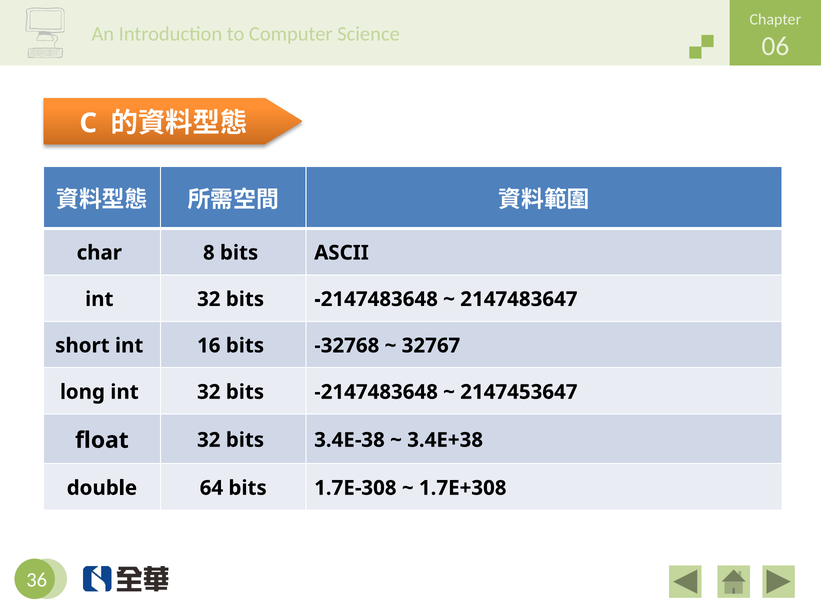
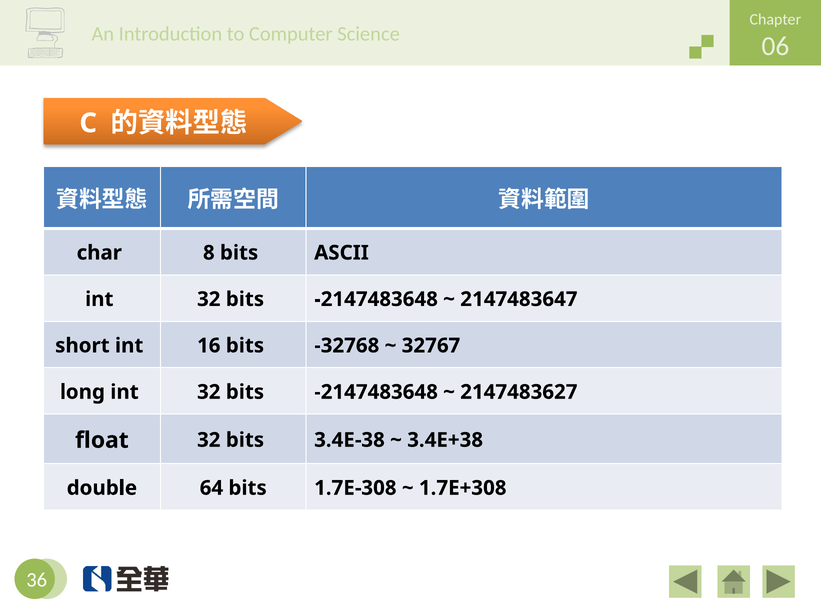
2147453647: 2147453647 -> 2147483627 (519, 392)
